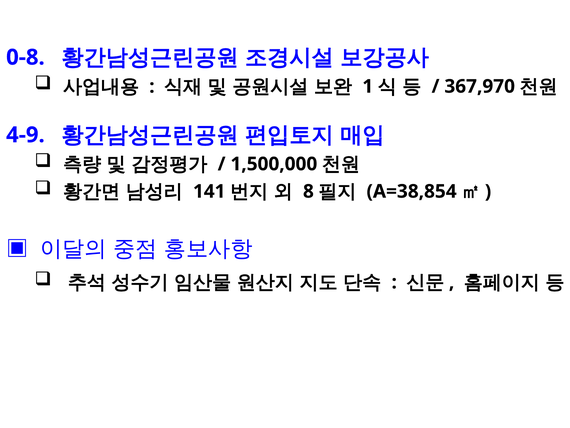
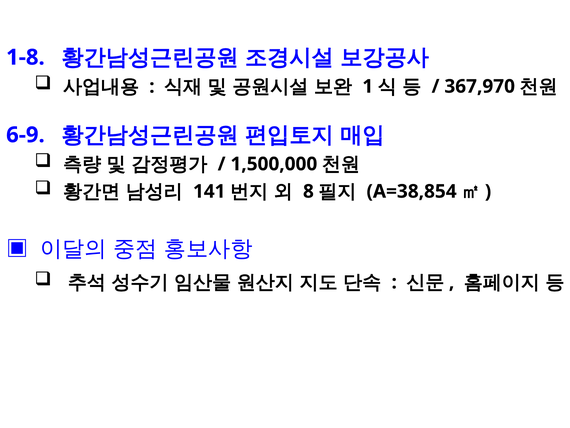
0-8: 0-8 -> 1-8 (25, 57)
4-9: 4-9 -> 6-9 (25, 135)
